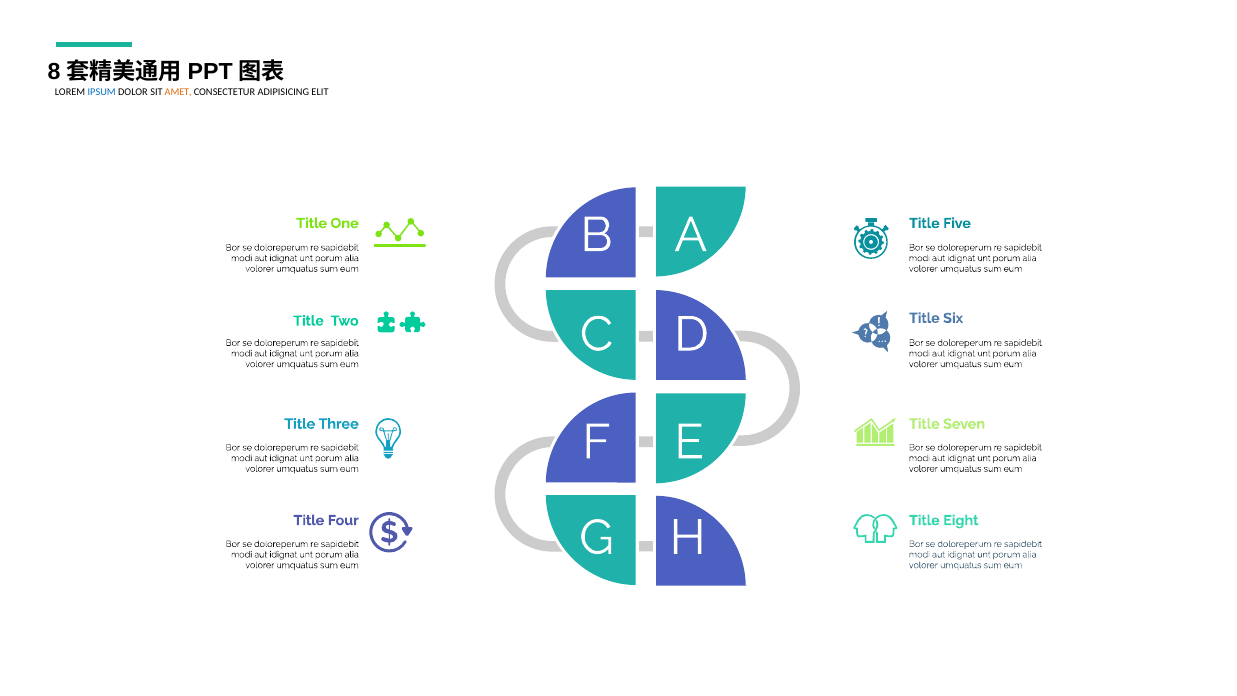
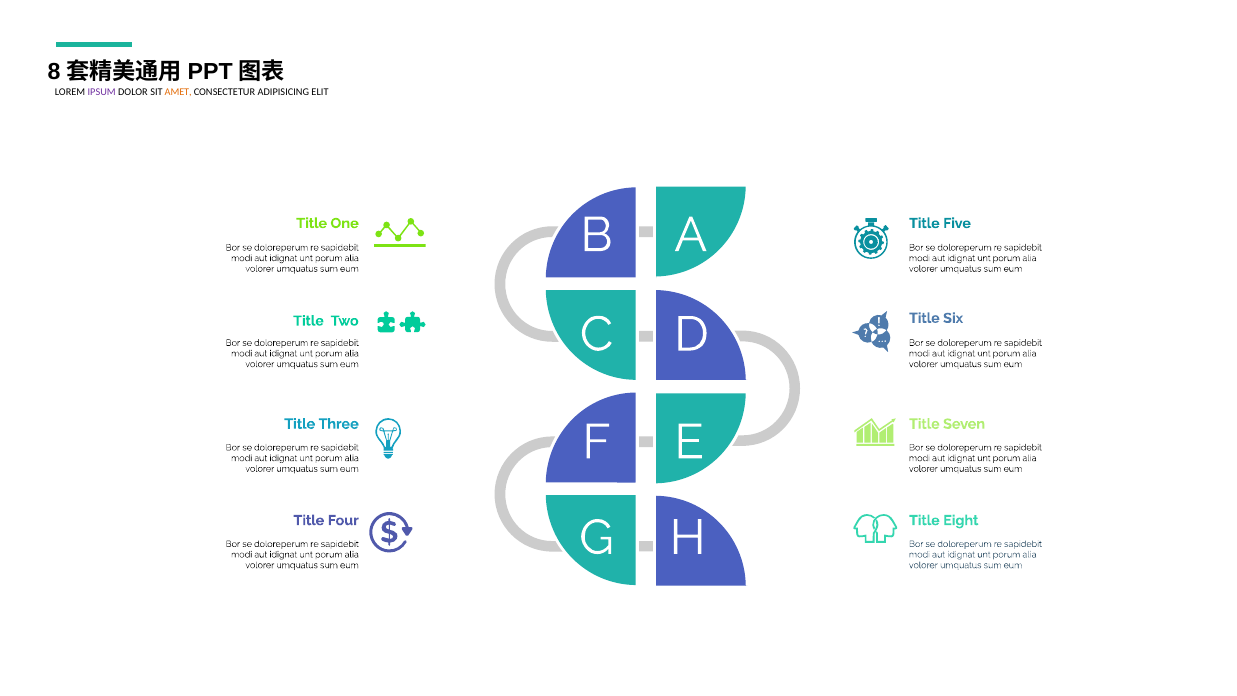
IPSUM colour: blue -> purple (102, 92)
